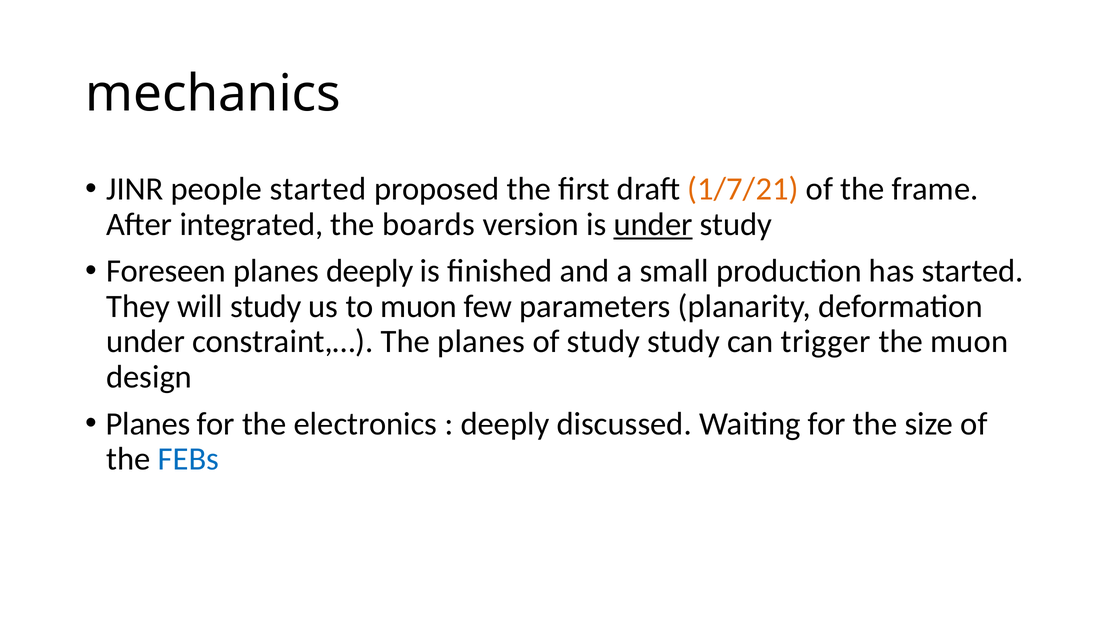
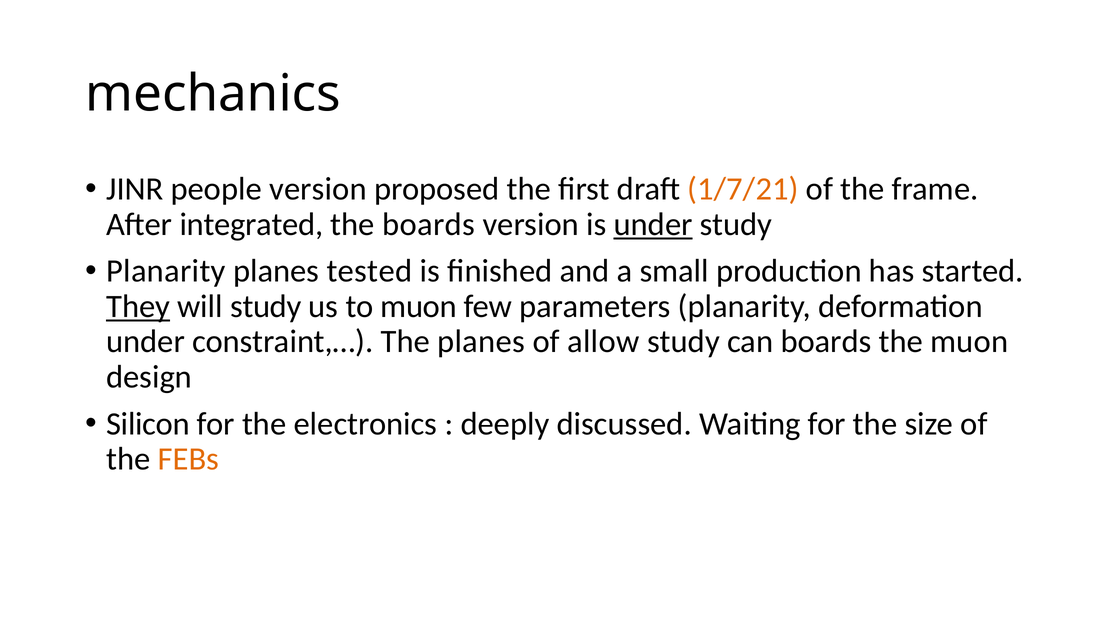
people started: started -> version (318, 189)
Foreseen: Foreseen -> Planarity (166, 271)
planes deeply: deeply -> tested (369, 271)
They underline: none -> present (138, 306)
of study: study -> allow (603, 342)
can trigger: trigger -> boards (826, 342)
Planes: Planes -> Silicon (148, 424)
FEBs colour: blue -> orange (188, 459)
